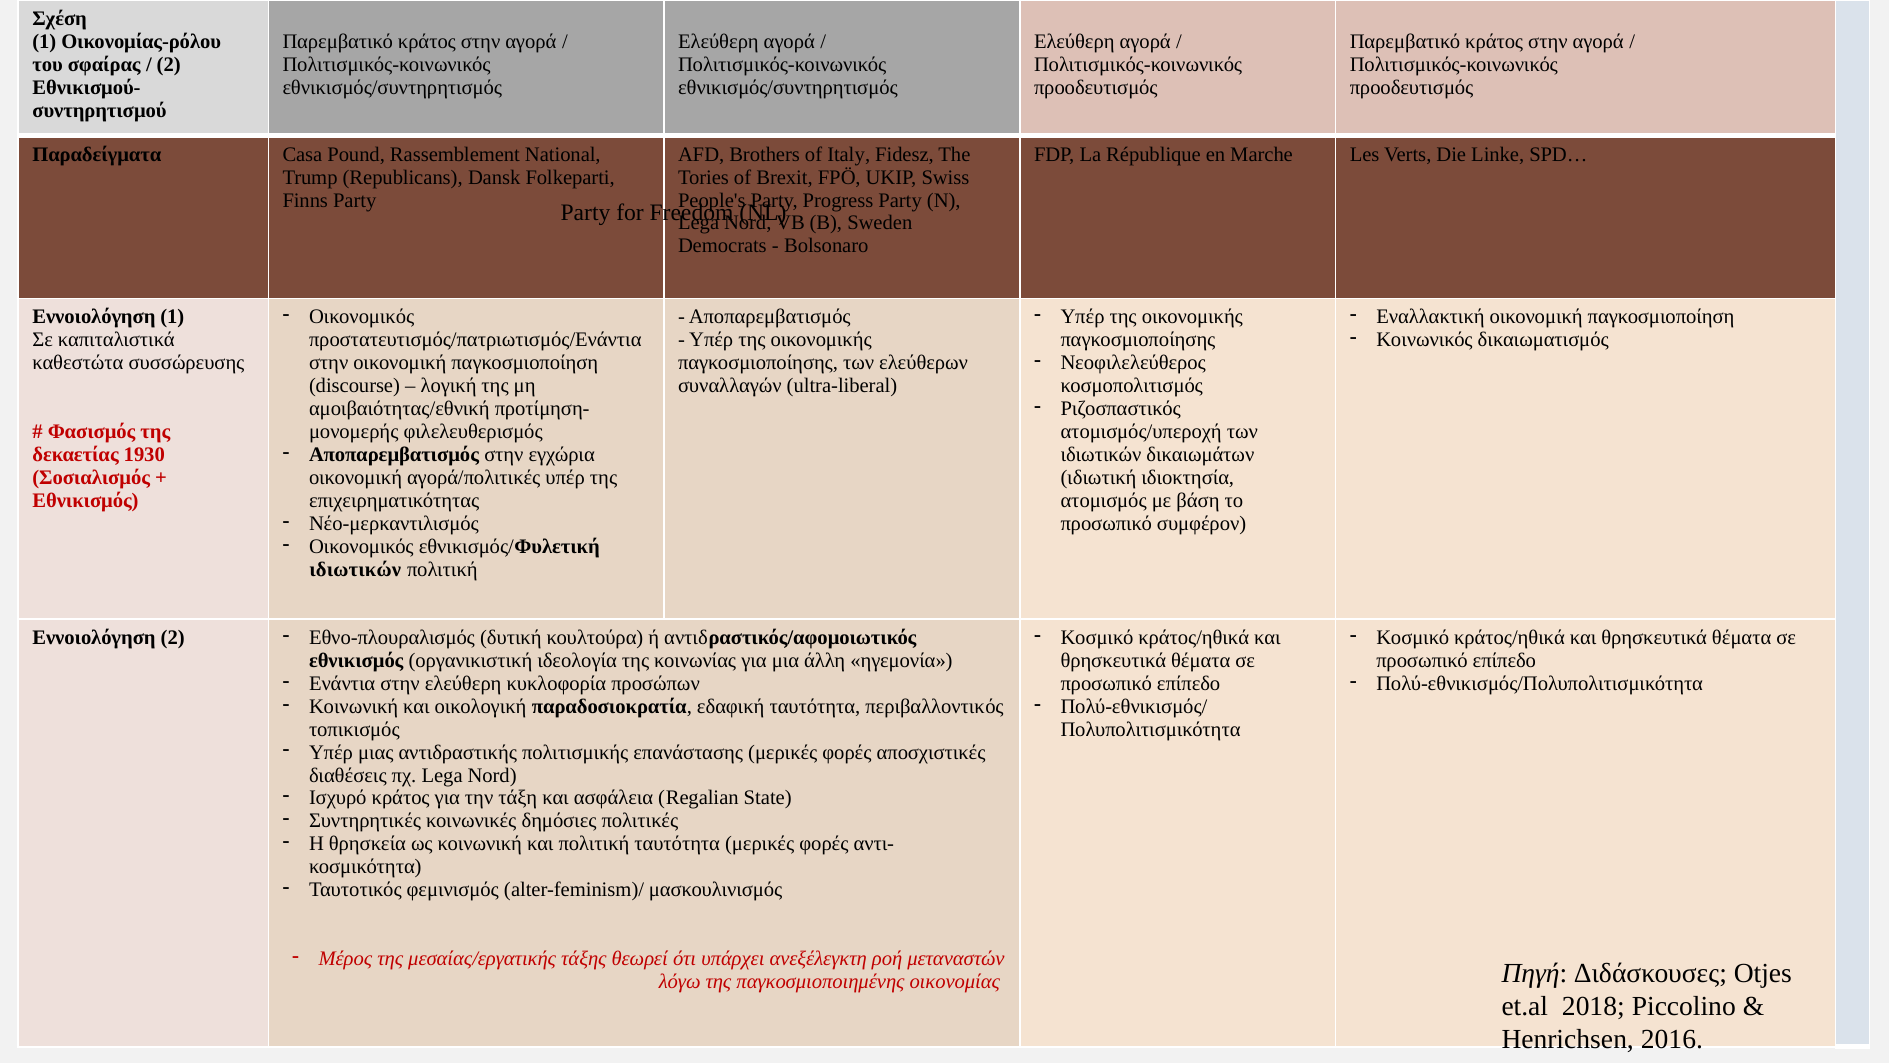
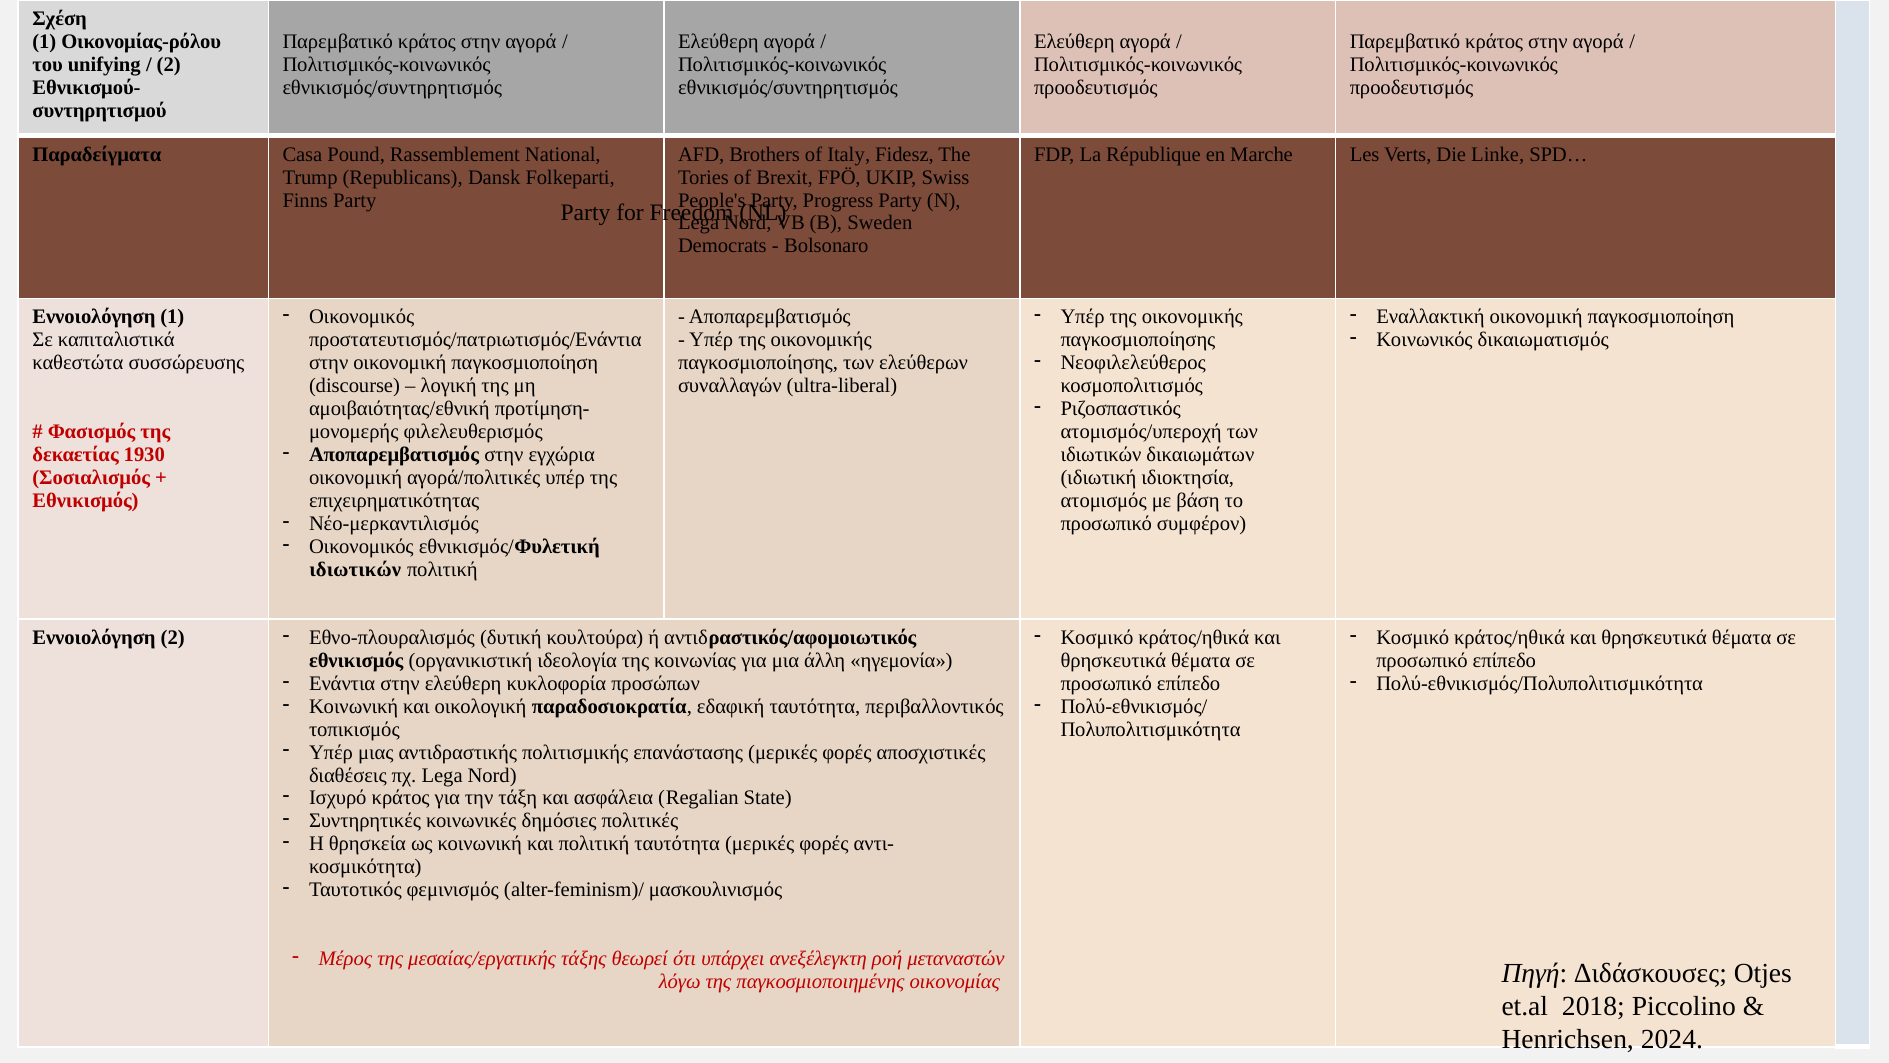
σφαίρας: σφαίρας -> unifying (104, 65)
2016: 2016 -> 2024 (1672, 1039)
